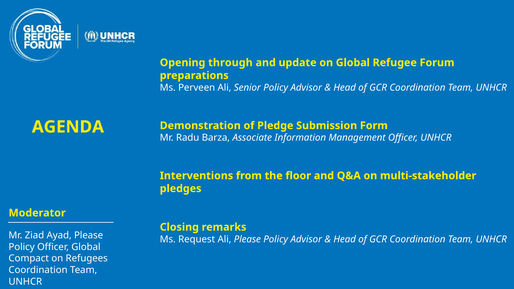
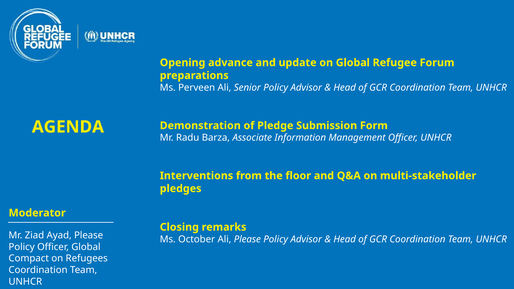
through: through -> advance (230, 63)
Request: Request -> October (197, 239)
